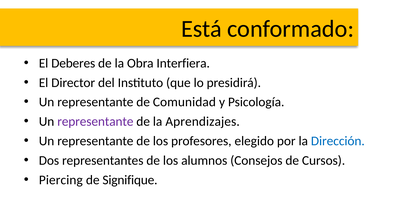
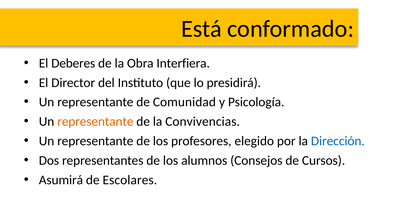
representante colour: purple -> orange (95, 122)
Aprendizajes: Aprendizajes -> Convivencias (203, 122)
Piercing: Piercing -> Asumirá (61, 180)
Signifique: Signifique -> Escolares (130, 180)
